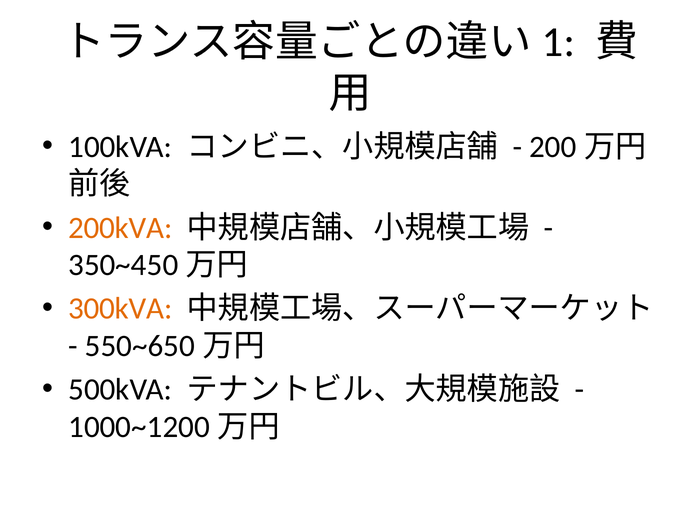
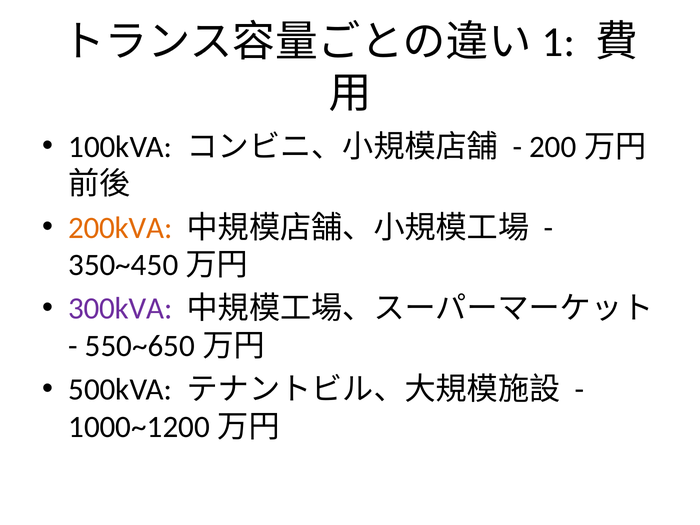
300kVA colour: orange -> purple (120, 309)
